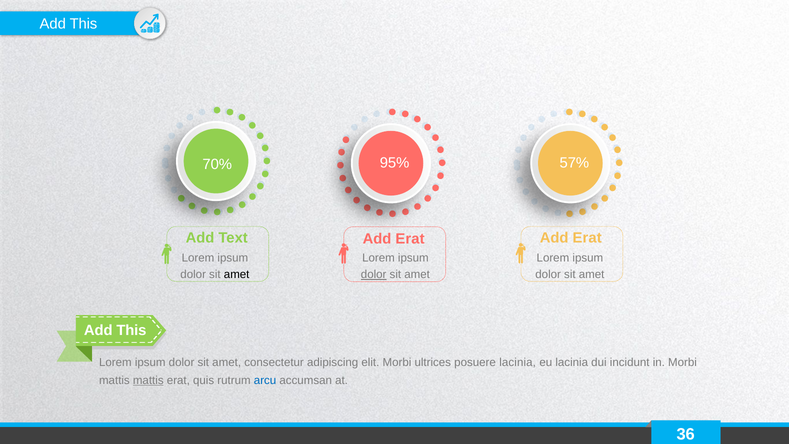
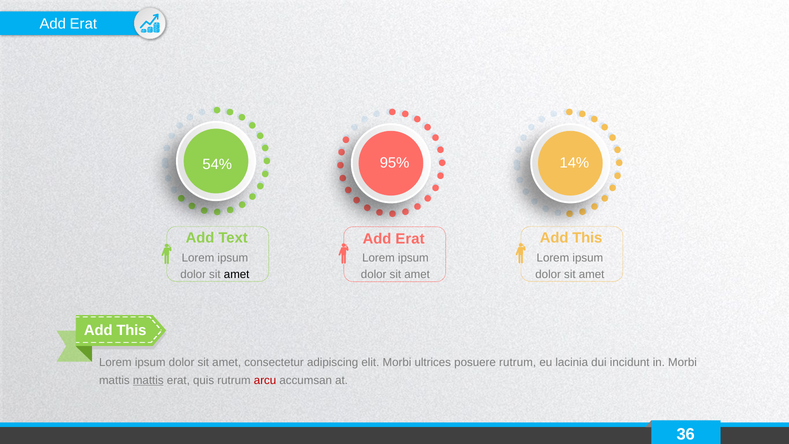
This: This -> Erat (83, 24)
70%: 70% -> 54% (217, 164)
57%: 57% -> 14% (574, 163)
Erat: Erat -> This (587, 238)
dolor underline: present -> none (374, 274)
posuere lacinia: lacinia -> rutrum (518, 362)
arcu colour: blue -> red (265, 380)
